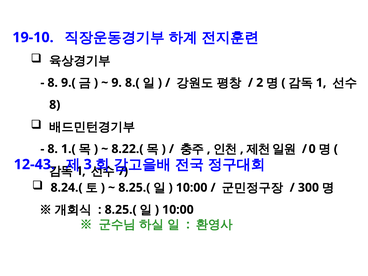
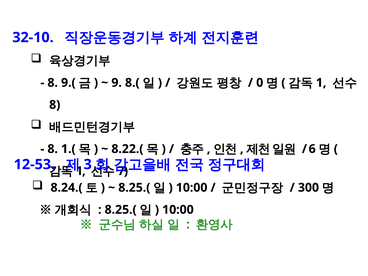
19-10: 19-10 -> 32-10 (33, 37)
2: 2 -> 0 (260, 83)
0: 0 -> 6 (312, 149)
12-43: 12-43 -> 12-53 (34, 164)
